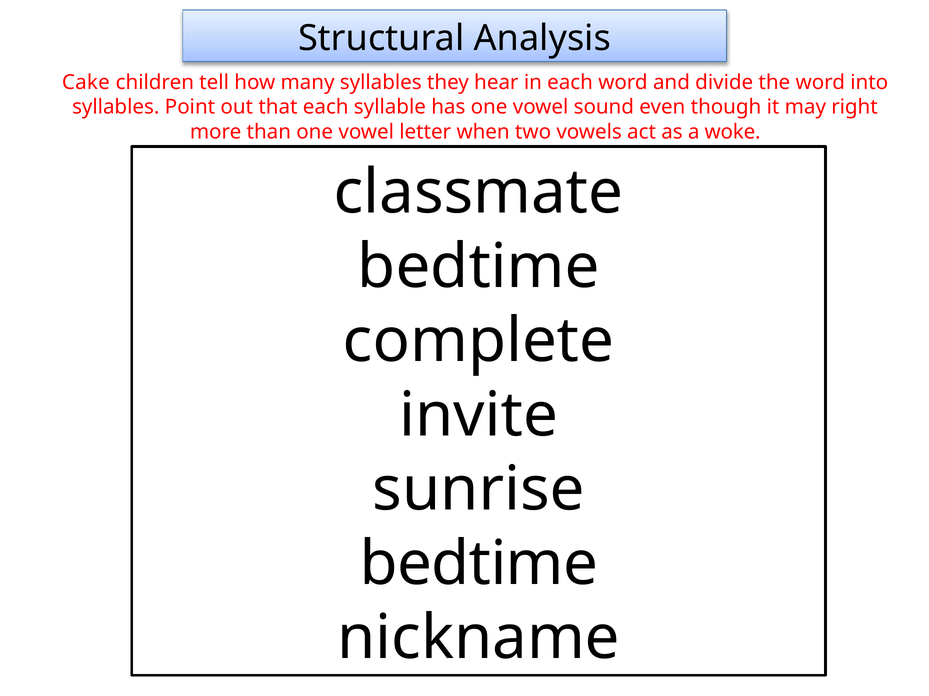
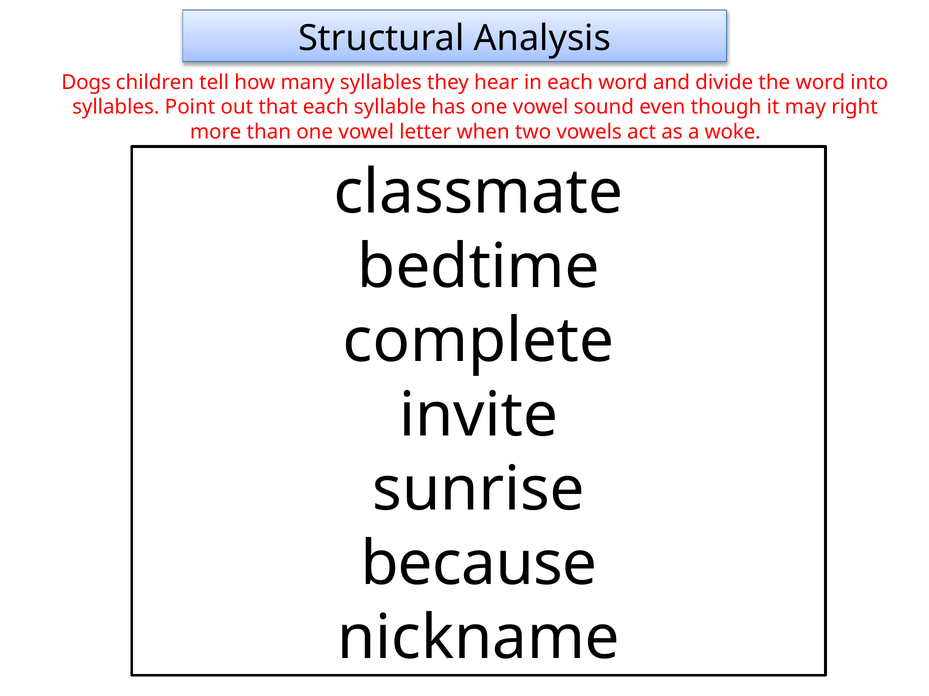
Cake: Cake -> Dogs (86, 82)
bedtime: bedtime -> because (479, 564)
